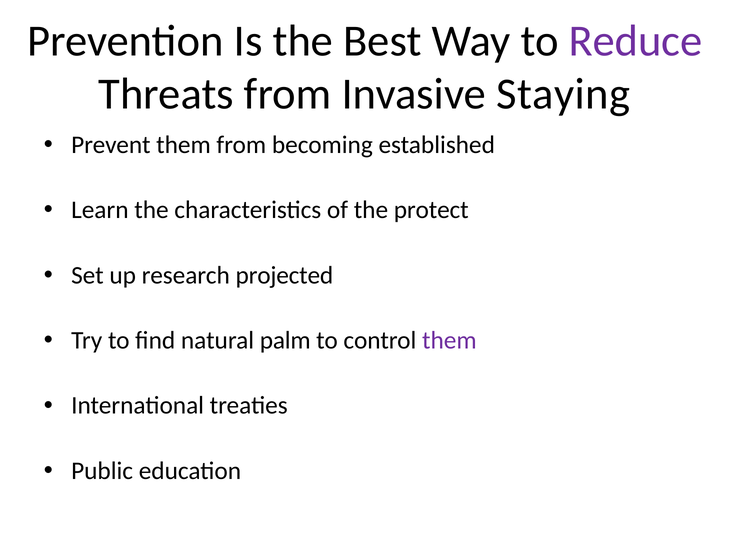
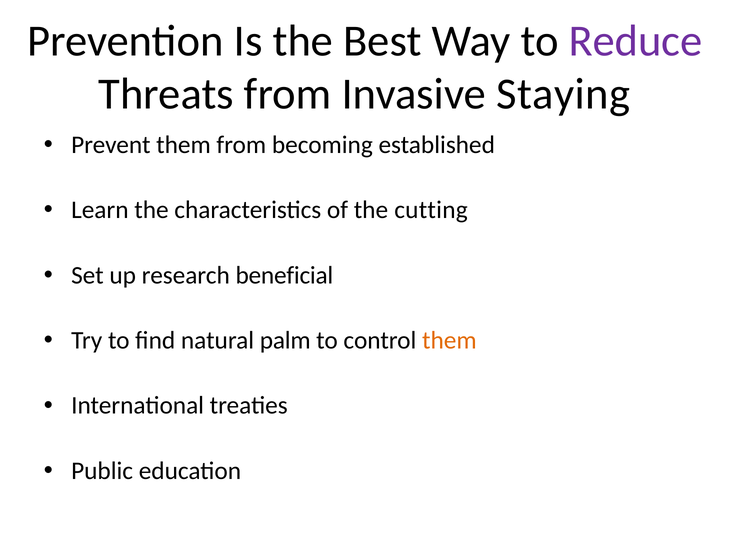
protect: protect -> cutting (431, 210)
projected: projected -> beneficial (284, 275)
them colour: purple -> orange (449, 341)
